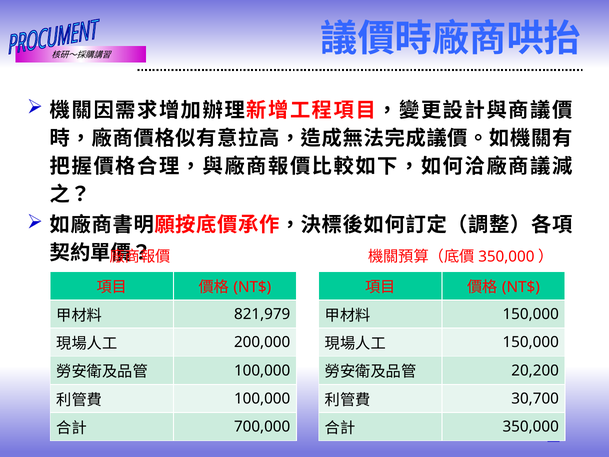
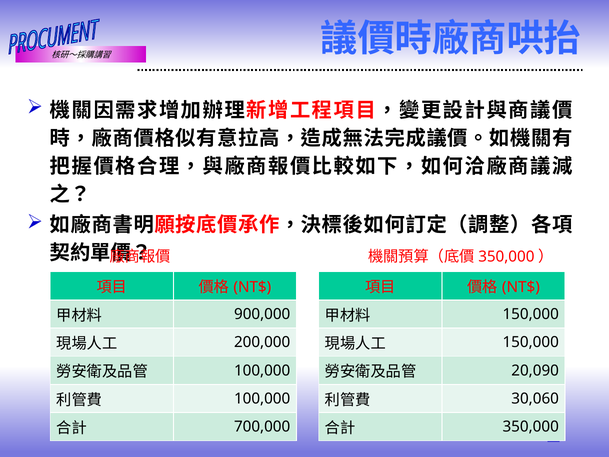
821,979: 821,979 -> 900,000 (262, 314)
20,200: 20,200 -> 20,090 (535, 370)
30,700: 30,700 -> 30,060 (535, 398)
